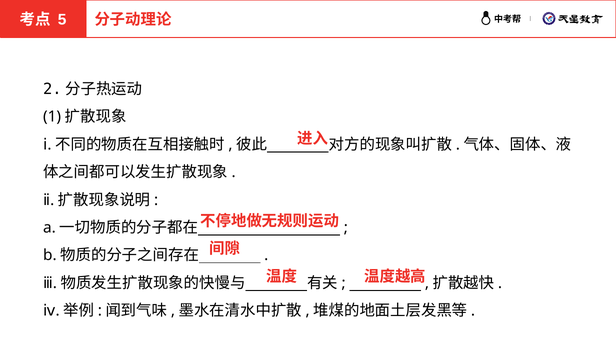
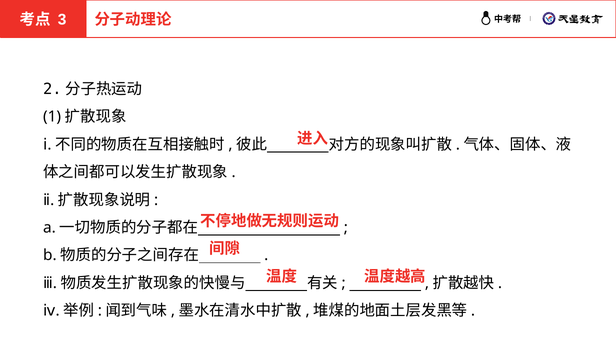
5: 5 -> 3 (62, 20)
